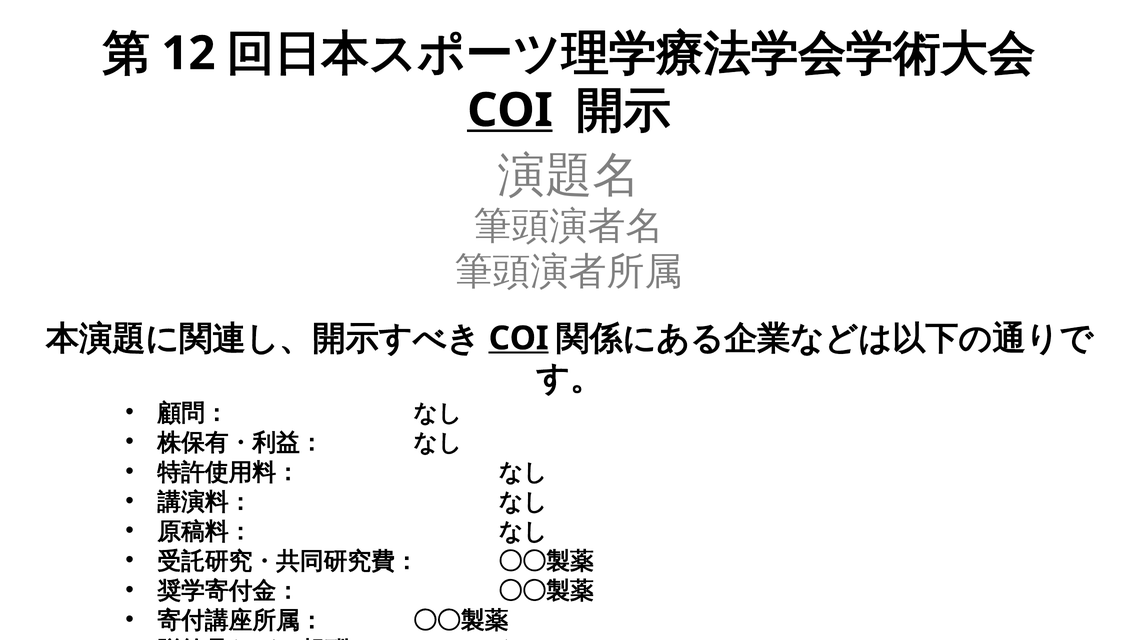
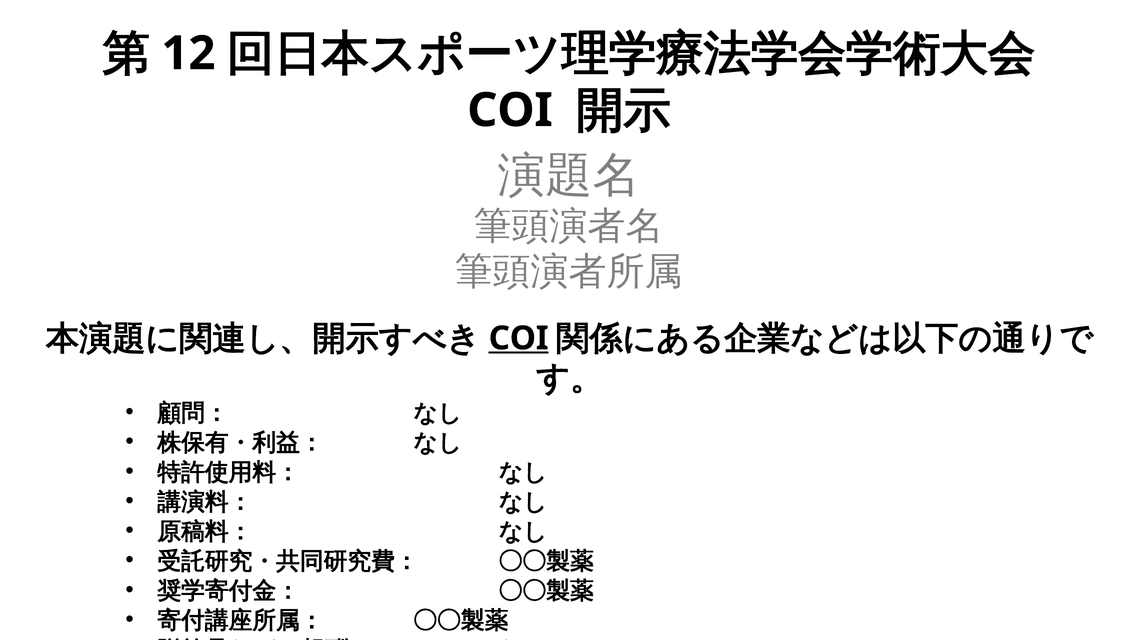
COI underline: present -> none (510, 110)
